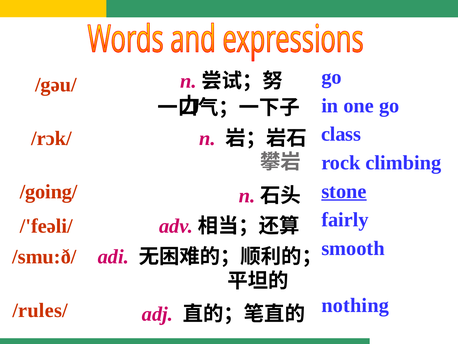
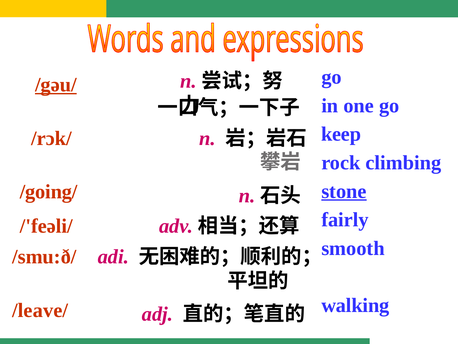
/gəu/ underline: none -> present (56, 85)
class: class -> keep (341, 134)
nothing: nothing -> walking (355, 305)
/rules/: /rules/ -> /leave/ (40, 310)
